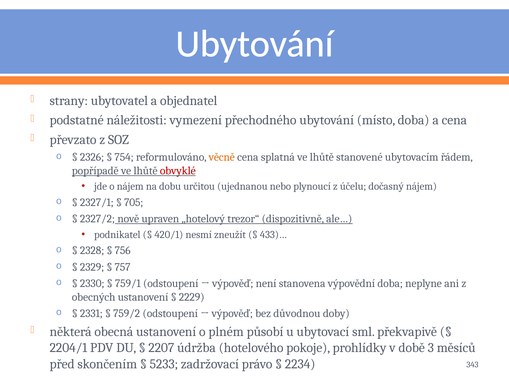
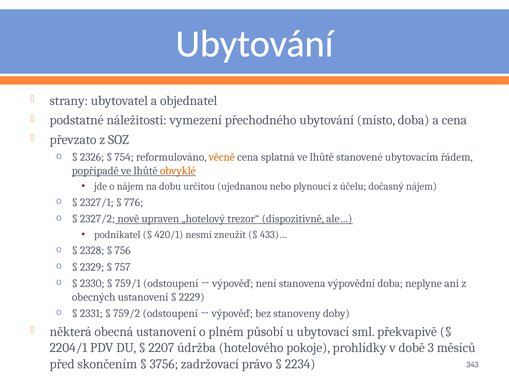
obvyklé colour: red -> orange (178, 171)
705: 705 -> 776 (134, 202)
důvodnou: důvodnou -> stanoveny (297, 313)
5233: 5233 -> 3756 (164, 364)
